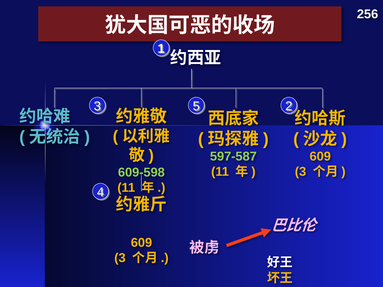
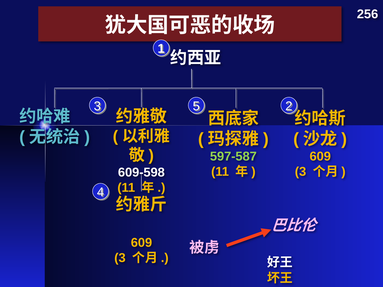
609-598 colour: light green -> white (141, 173)
